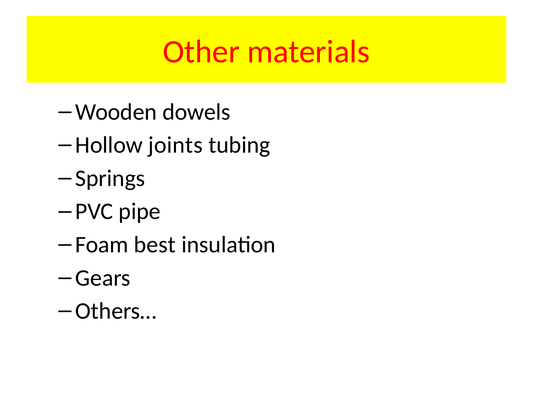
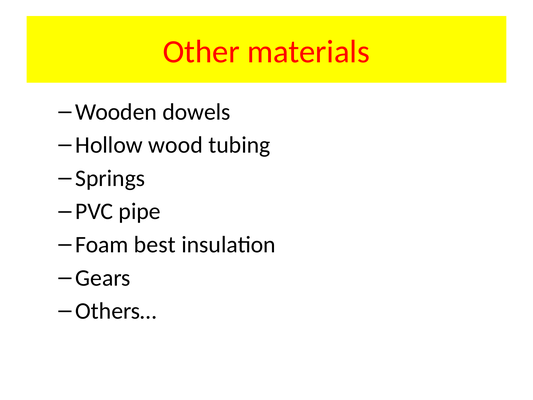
joints: joints -> wood (176, 145)
